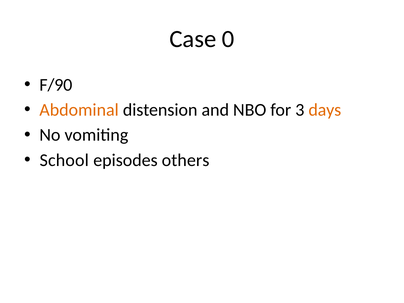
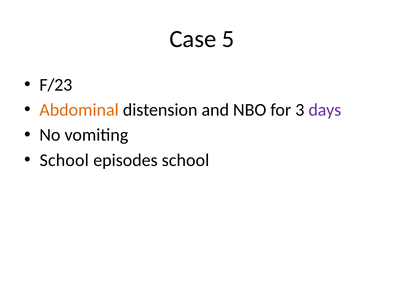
0: 0 -> 5 (228, 39)
F/90: F/90 -> F/23 (56, 85)
days colour: orange -> purple (325, 110)
episodes others: others -> school (186, 160)
